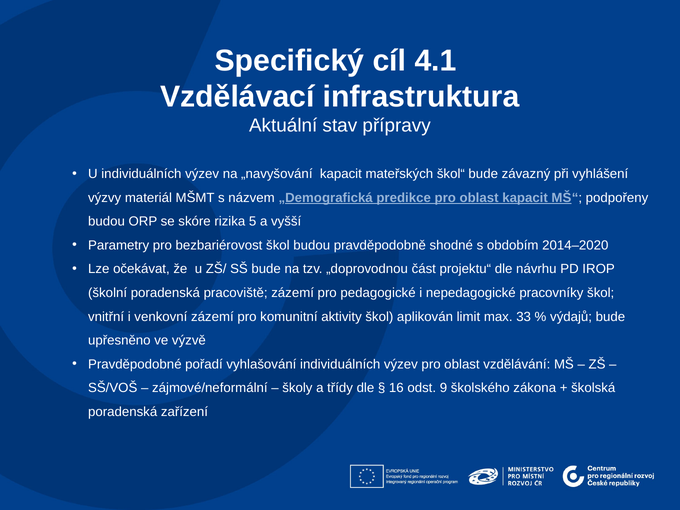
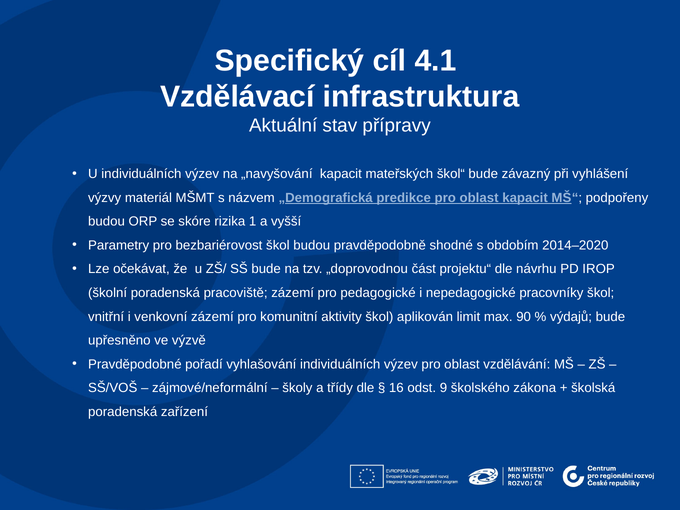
5: 5 -> 1 (253, 222)
33: 33 -> 90 (524, 317)
